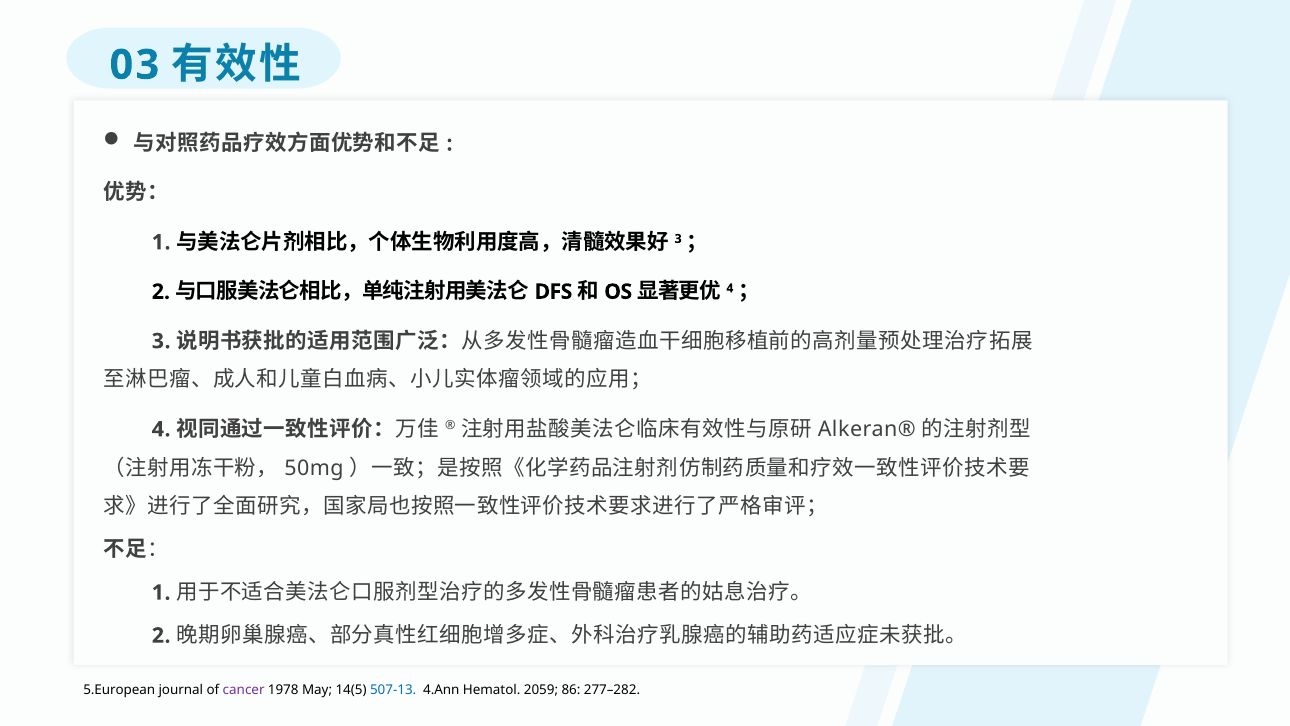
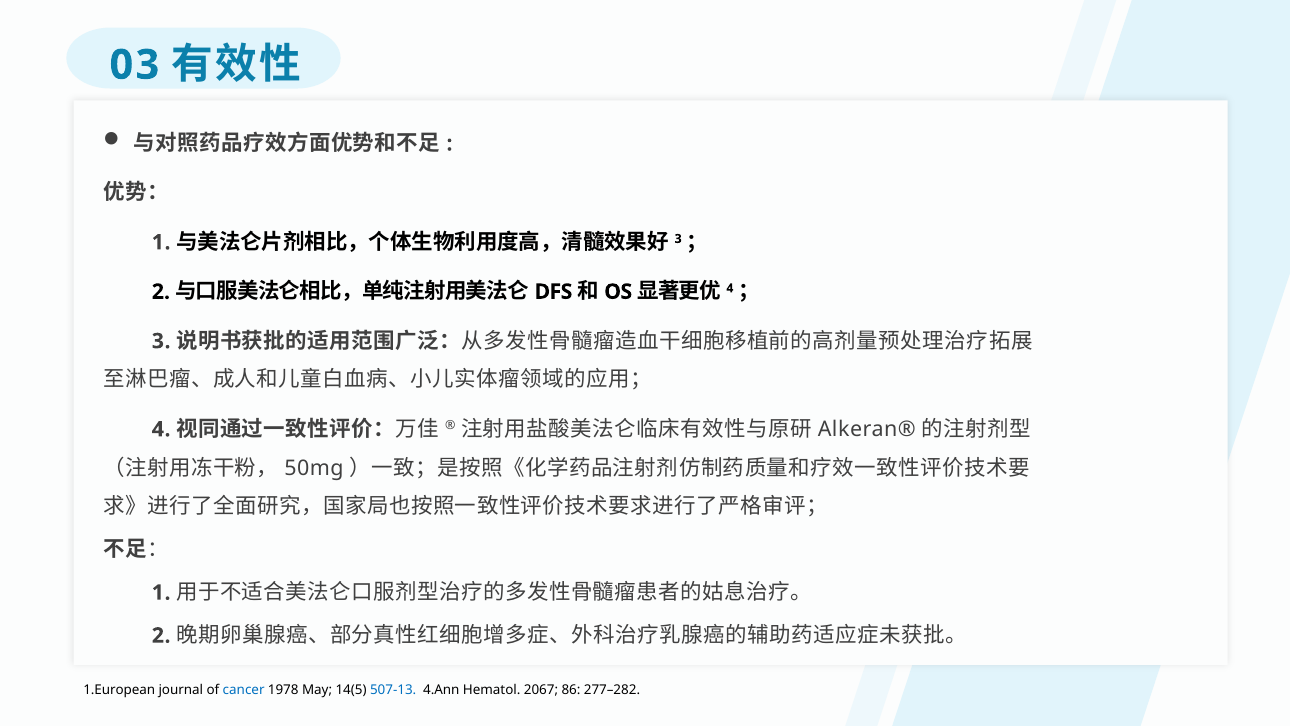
5.European: 5.European -> 1.European (119, 689)
cancer colour: purple -> blue (244, 689)
2059: 2059 -> 2067 (541, 689)
